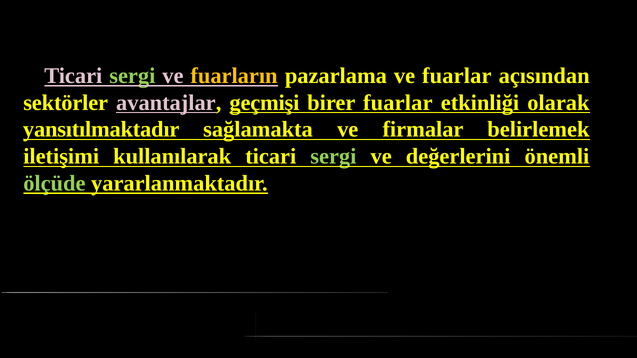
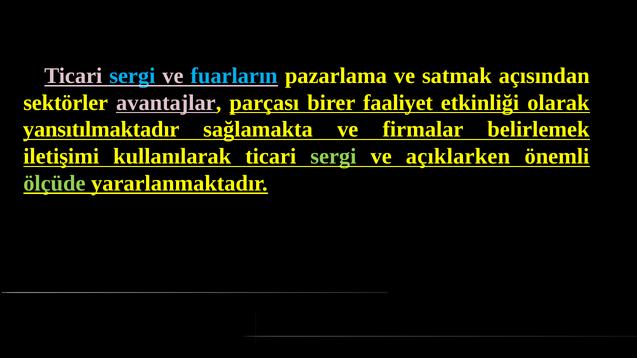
sergi colour: light green -> light blue (132, 76)
fuarların colour: yellow -> light blue (234, 76)
ve fuarlar: fuarlar -> satmak (457, 76)
geçmişi: geçmişi -> parçası (264, 103)
birer fuarlar: fuarlar -> faaliyet (398, 103)
değerlerini: değerlerini -> açıklarken (458, 157)
